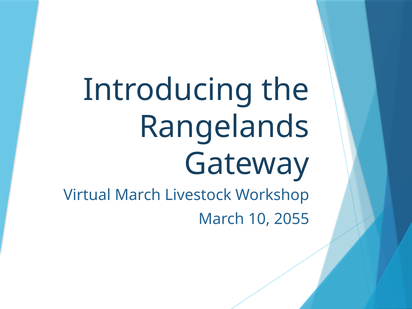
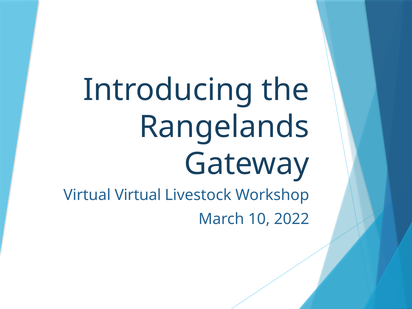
Virtual March: March -> Virtual (138, 195)
2055: 2055 -> 2022 (292, 219)
